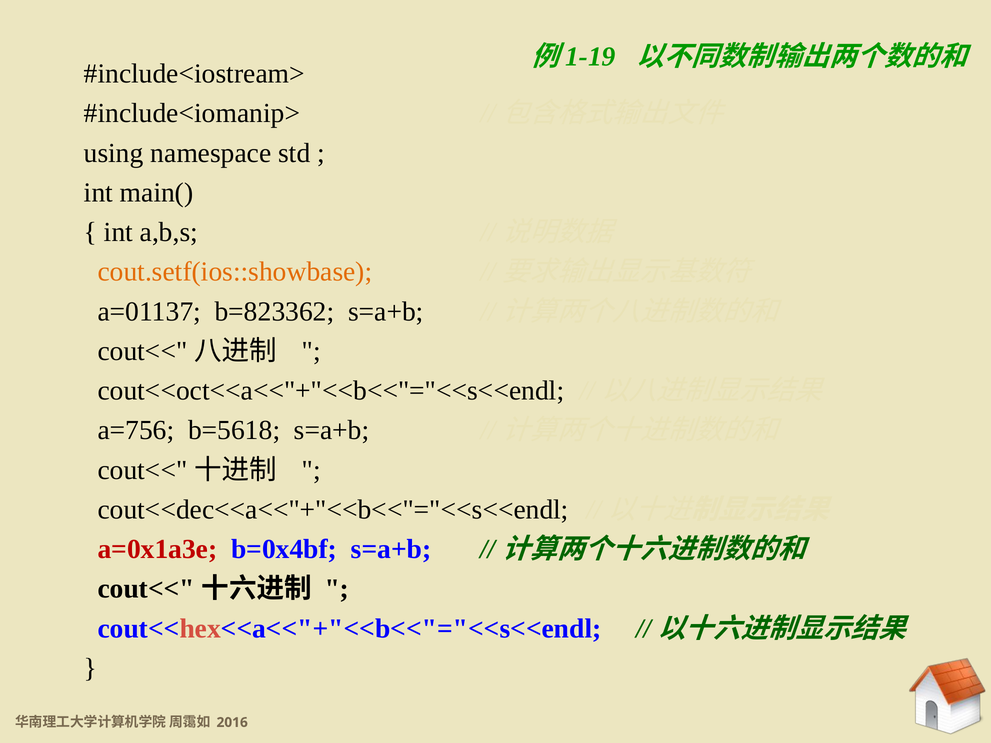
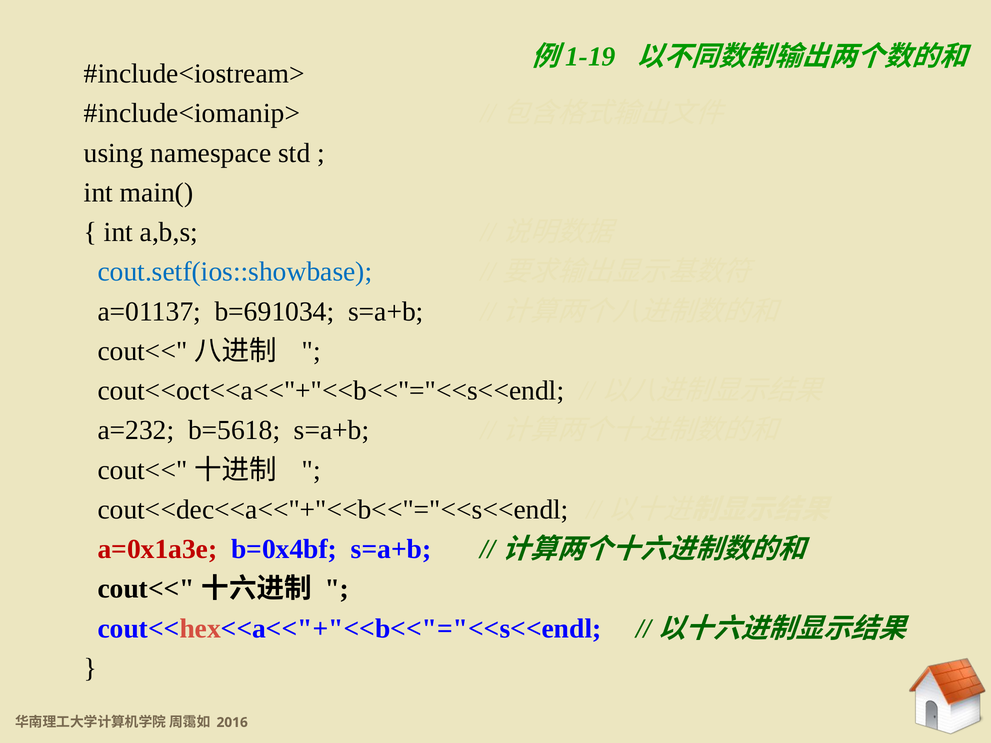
cout.setf(ios::showbase colour: orange -> blue (235, 272)
b=823362: b=823362 -> b=691034 (275, 312)
a=756: a=756 -> a=232 (136, 431)
